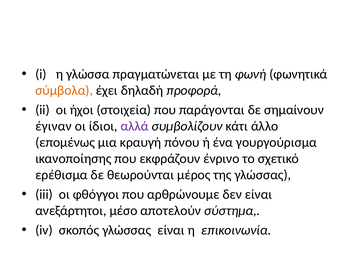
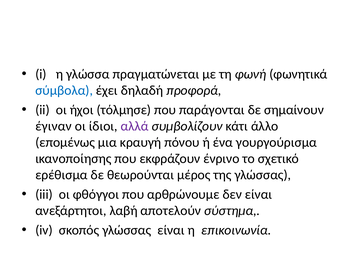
σύμβολα colour: orange -> blue (64, 91)
στοιχεία: στοιχεία -> τόλμησε (124, 110)
μέσο: μέσο -> λαβή (124, 211)
